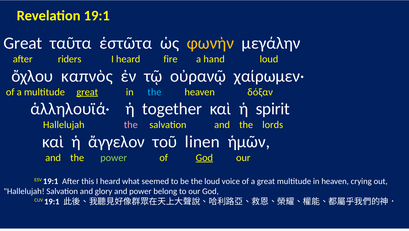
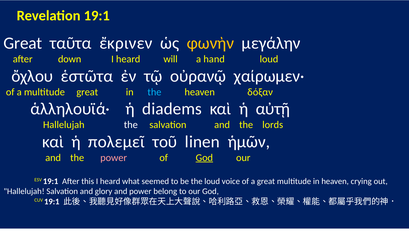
ἑστῶτα: ἑστῶτα -> ἔκρινεν (126, 43)
riders: riders -> down (70, 59)
fire: fire -> will (171, 59)
καπνὸς: καπνὸς -> ἑστῶτα (87, 76)
great underline: present -> none (87, 92)
together: together -> diadems (172, 109)
spirit: spirit -> αὐτῇ (273, 109)
the colour: pink -> white (131, 125)
ἄγγελον: ἄγγελον -> πολεμεῖ (117, 142)
power colour: light green -> pink (114, 157)
